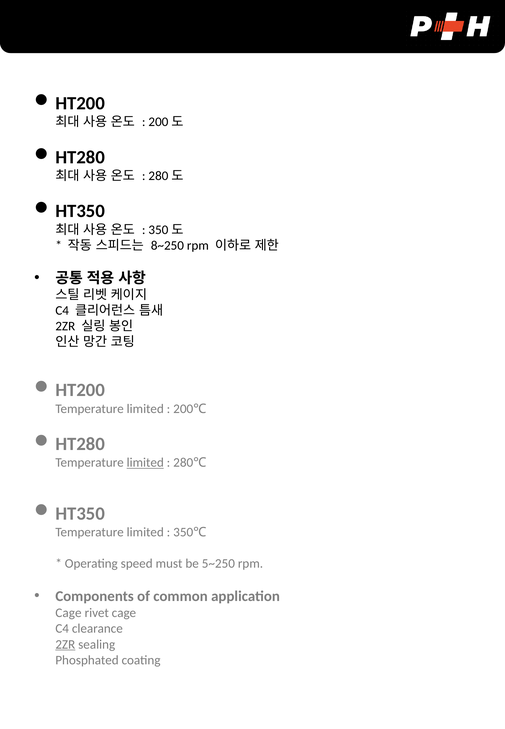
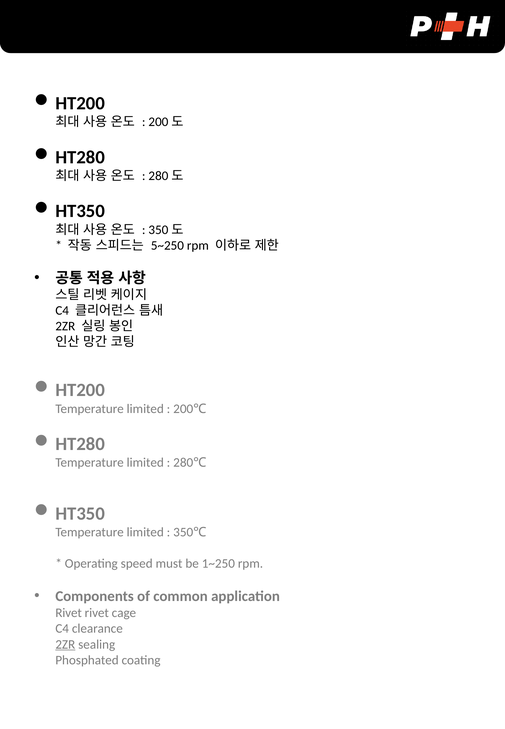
8~250: 8~250 -> 5~250 (167, 246)
limited underline: present -> none (145, 463)
5~250: 5~250 -> 1~250 (218, 564)
Cage: Cage -> Rivet (69, 613)
